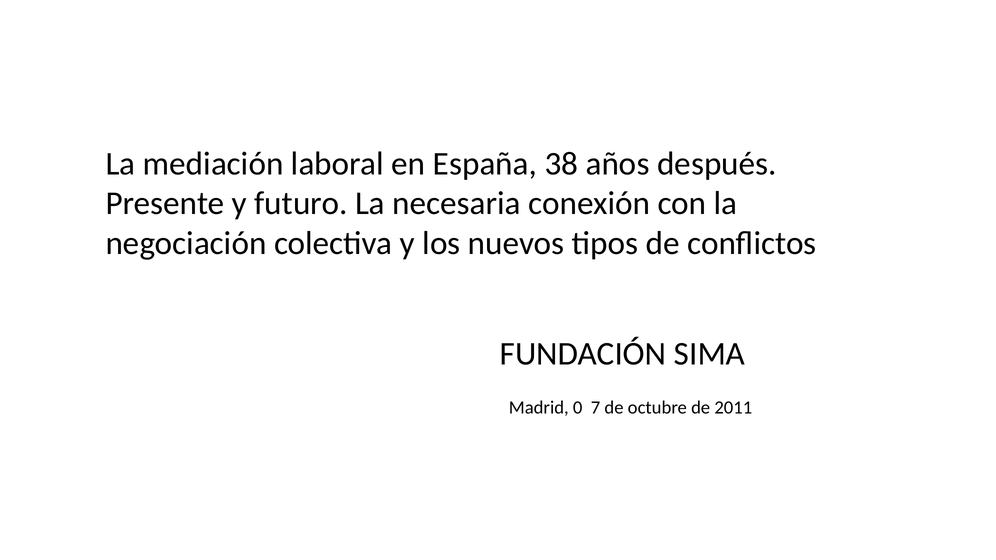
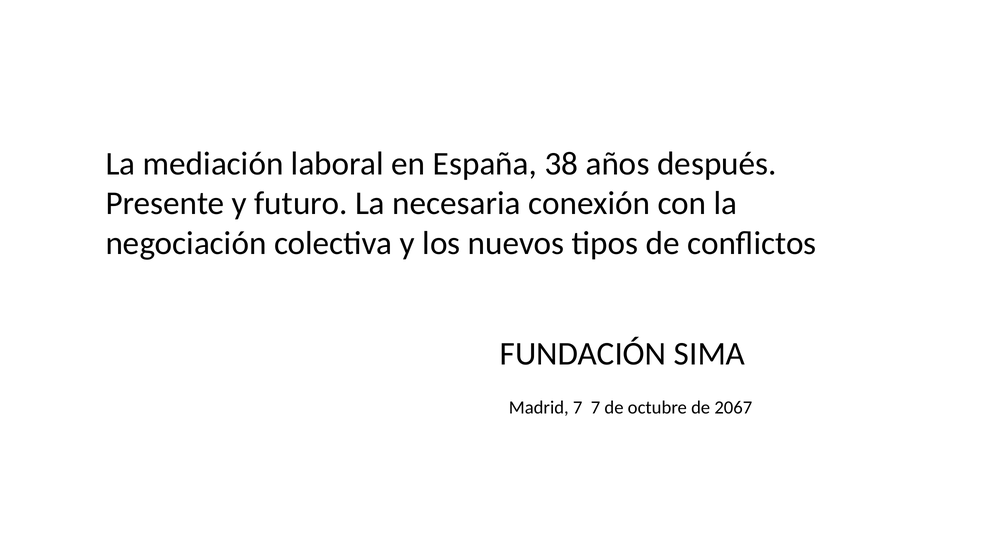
Madrid 0: 0 -> 7 (578, 408)
2011: 2011 -> 2067 (733, 408)
